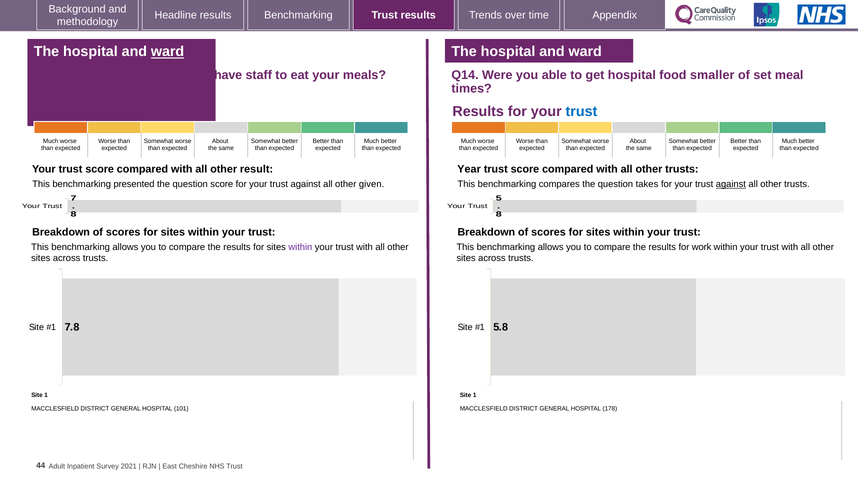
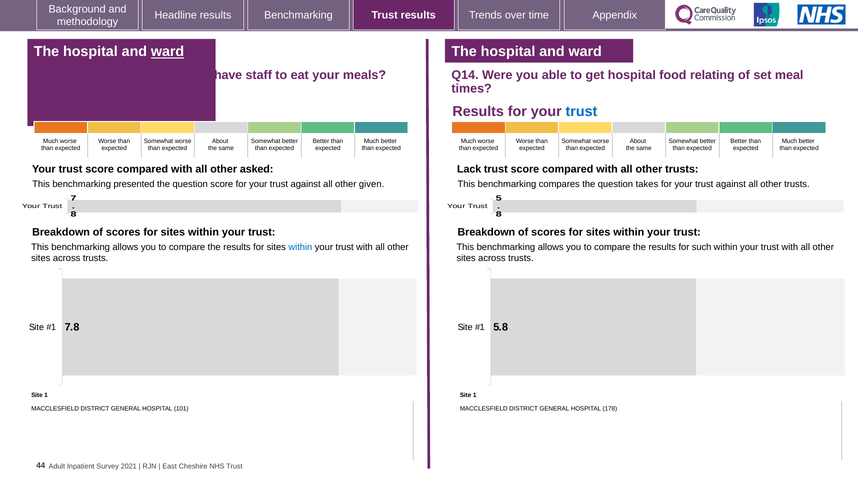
smaller: smaller -> relating (712, 75)
result: result -> asked (257, 169)
Year: Year -> Lack (469, 169)
against underline: present -> none (731, 184)
within colour: purple -> blue (300, 247)
work: work -> such (702, 247)
